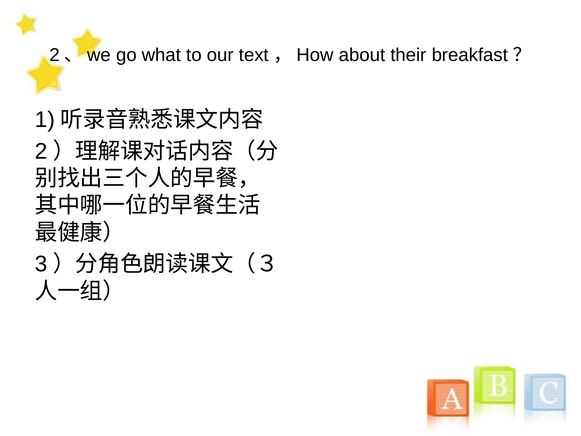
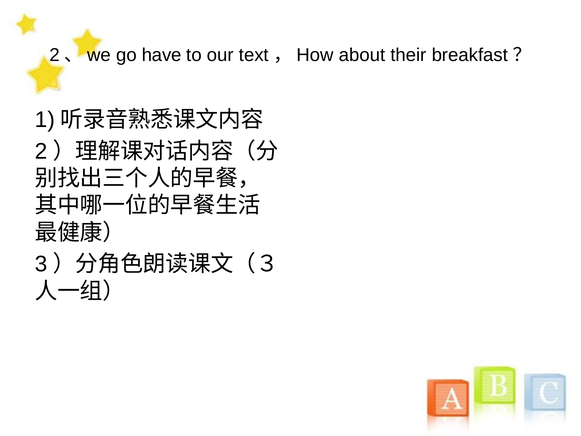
what: what -> have (162, 55)
